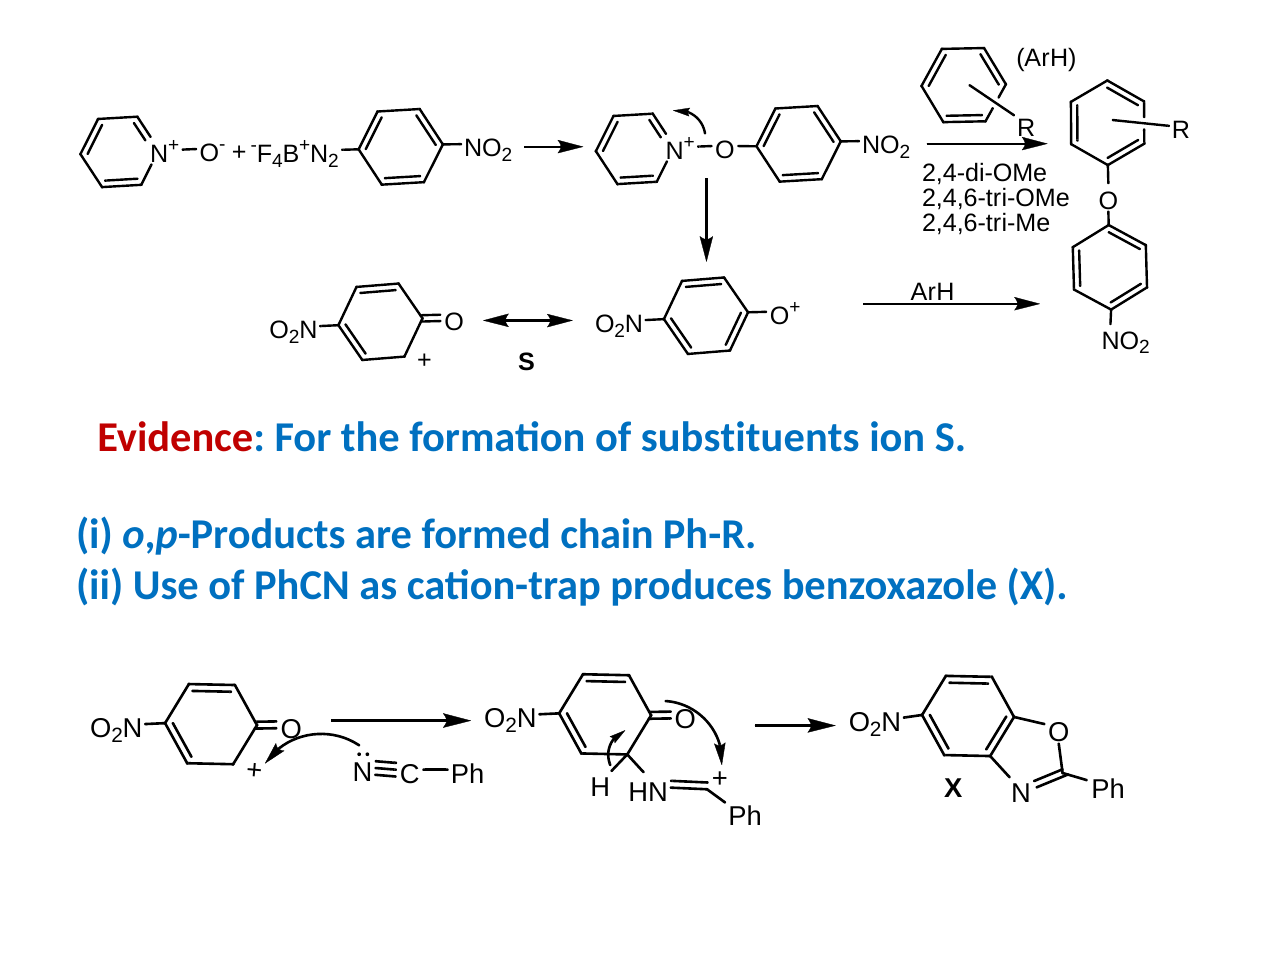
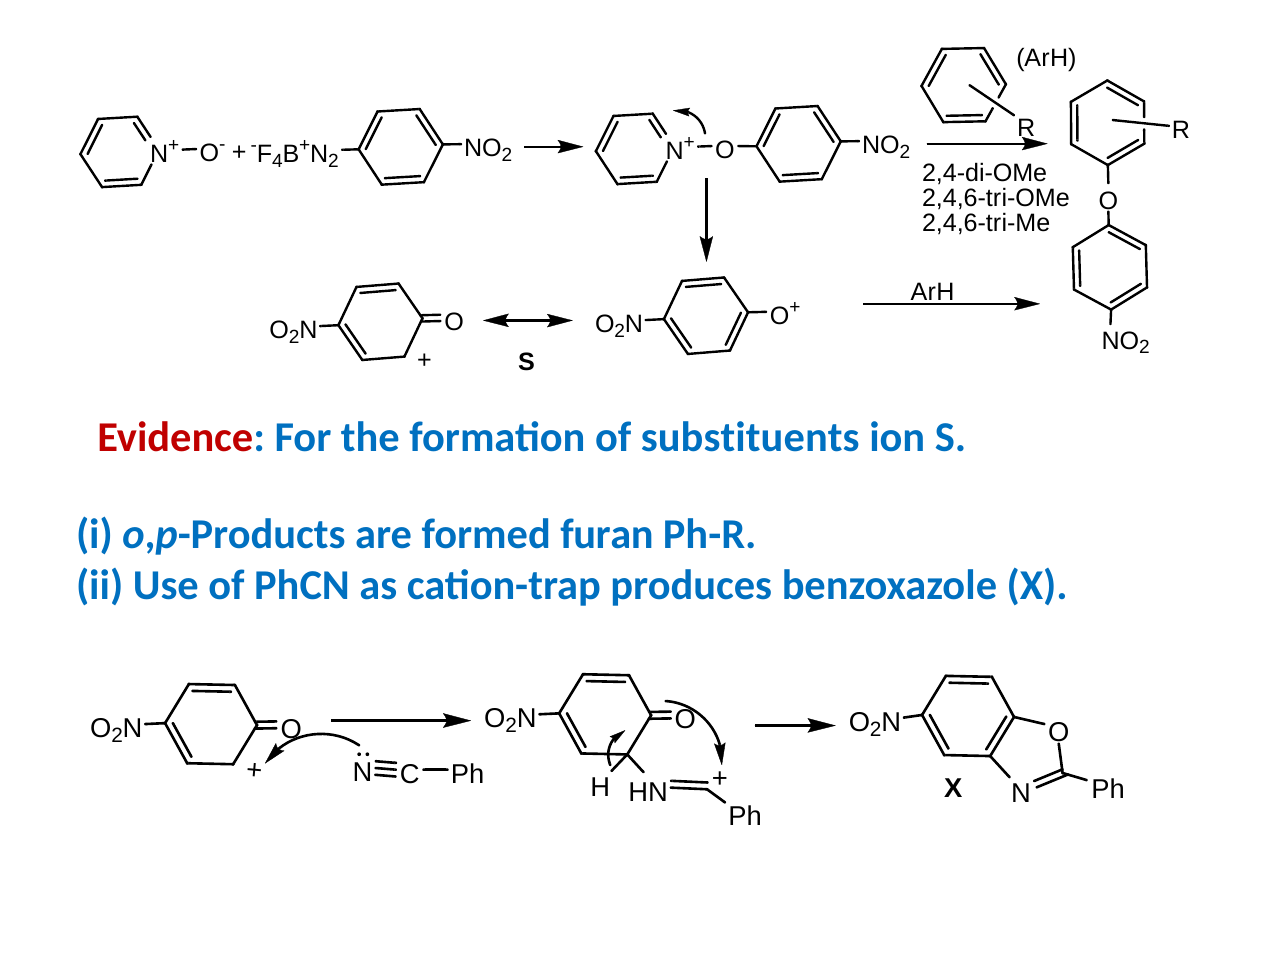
chain: chain -> furan (607, 534)
